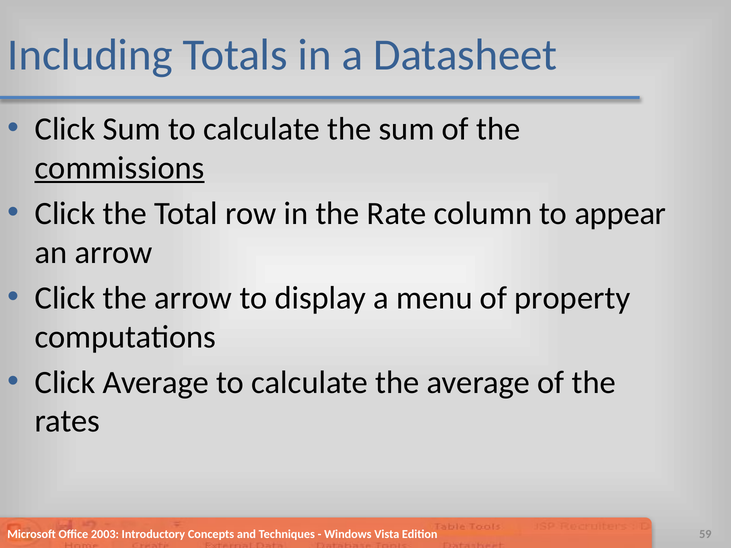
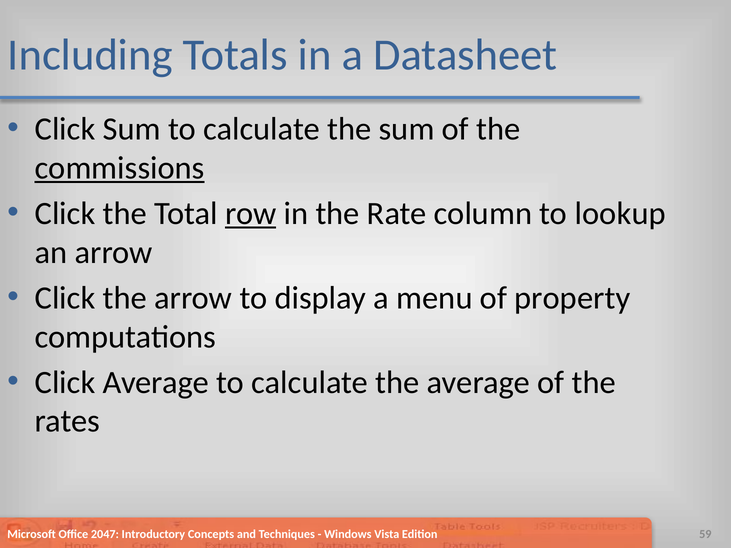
row underline: none -> present (251, 213)
appear: appear -> lookup (620, 213)
2003: 2003 -> 2047 (105, 534)
